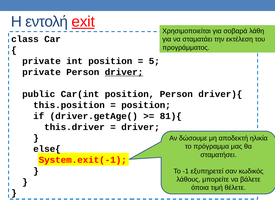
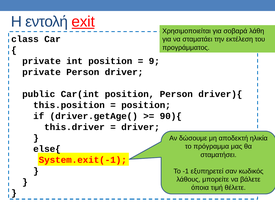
5: 5 -> 9 (154, 61)
driver underline: present -> none (124, 72)
81){: 81){ -> 90){ (171, 116)
